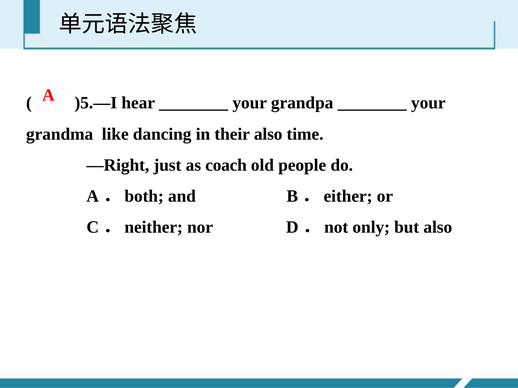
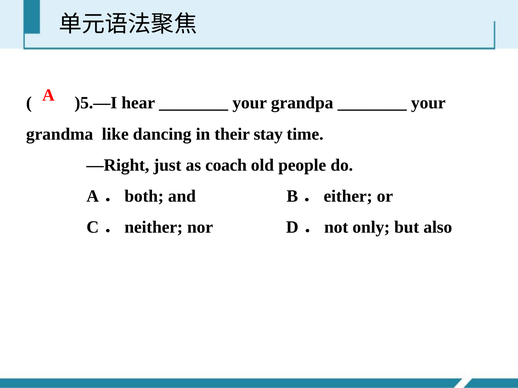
their also: also -> stay (268, 134)
